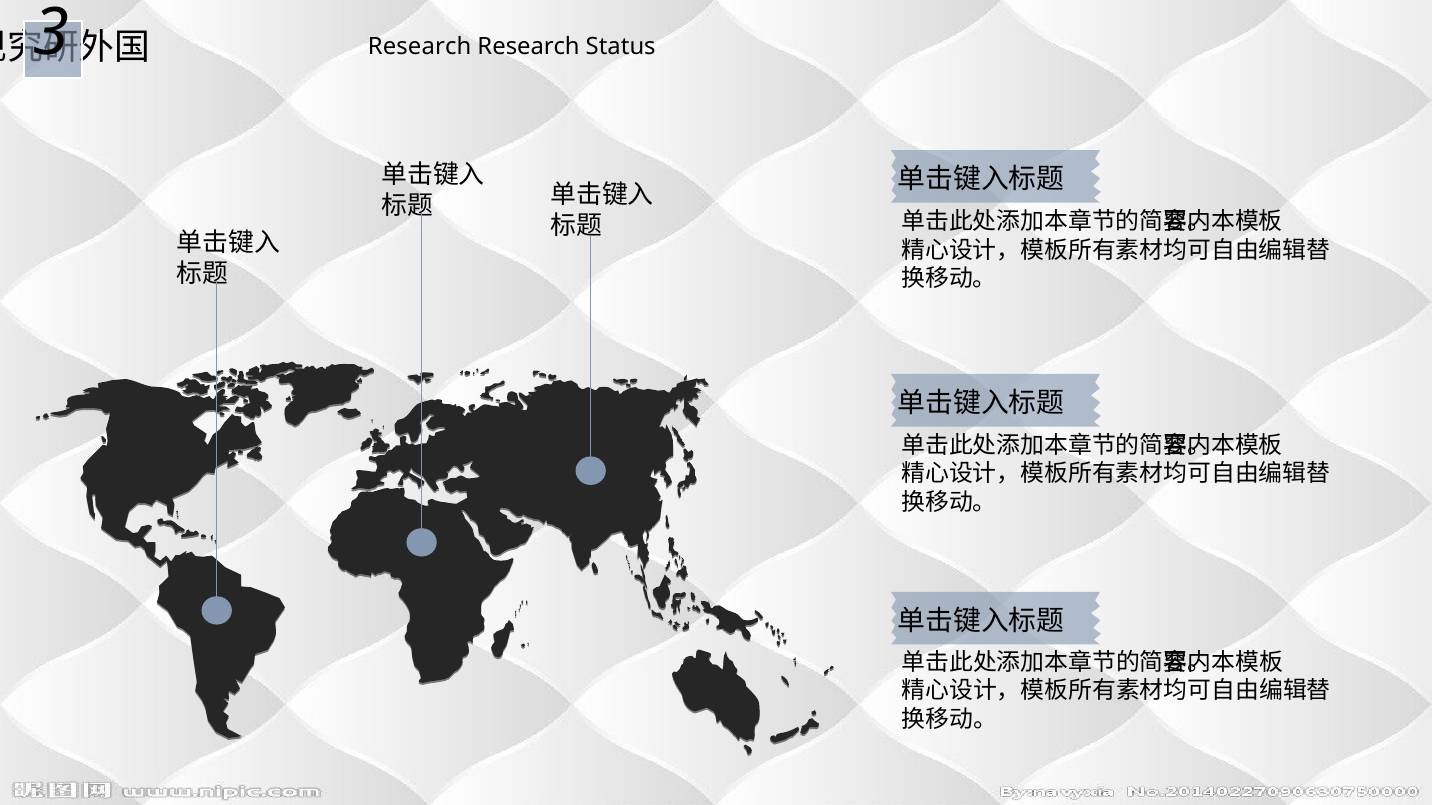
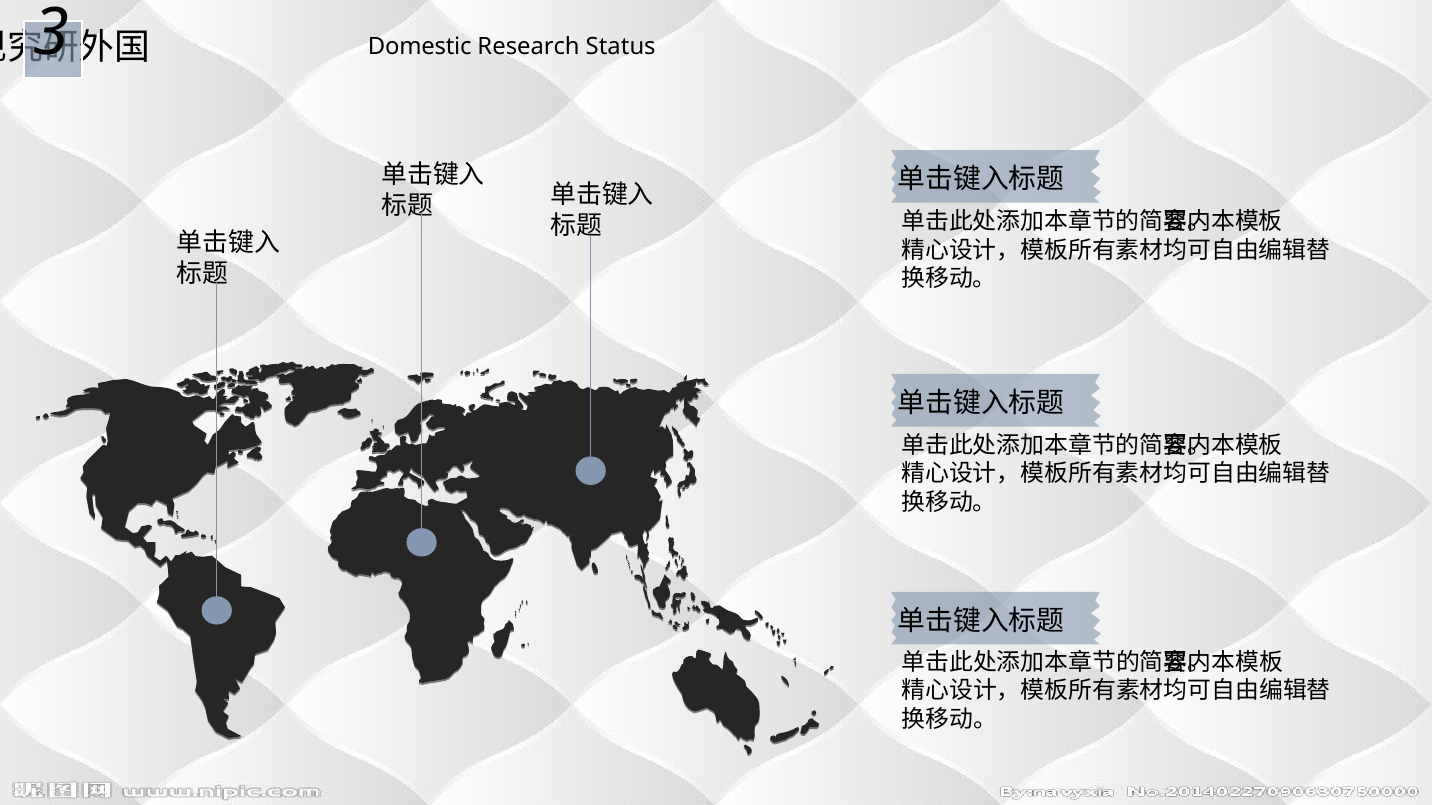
Research: Research -> Domestic (420, 47)
